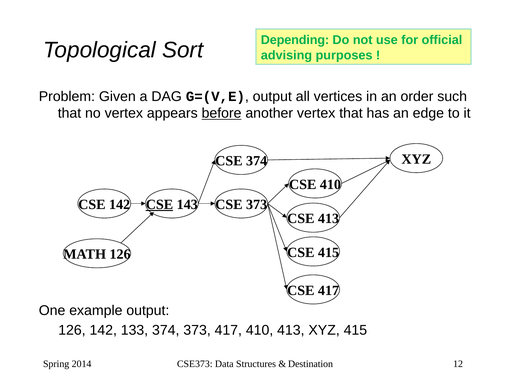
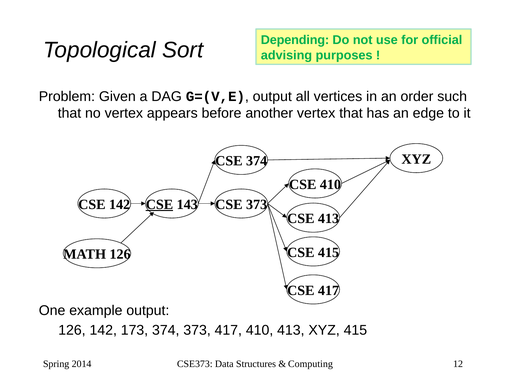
before underline: present -> none (222, 113)
133: 133 -> 173 (134, 330)
Destination: Destination -> Computing (310, 363)
